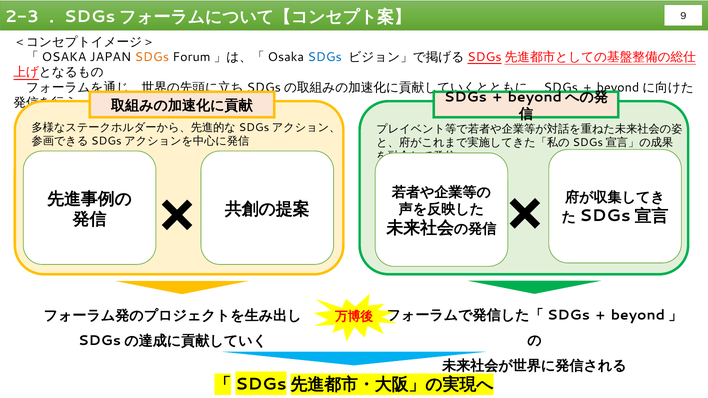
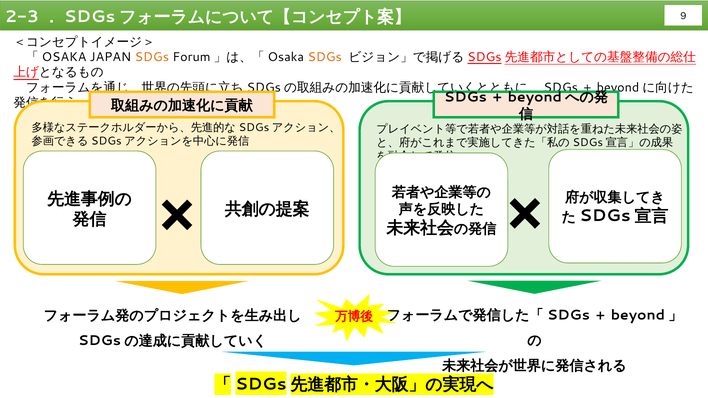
SDGs colour: blue -> orange (325, 57)
